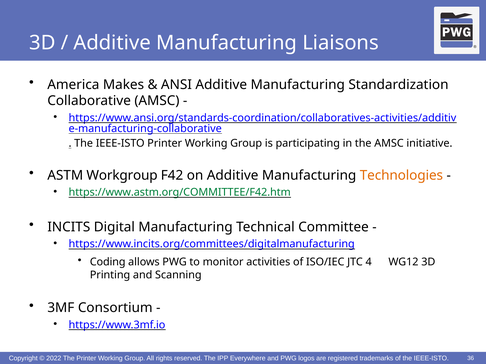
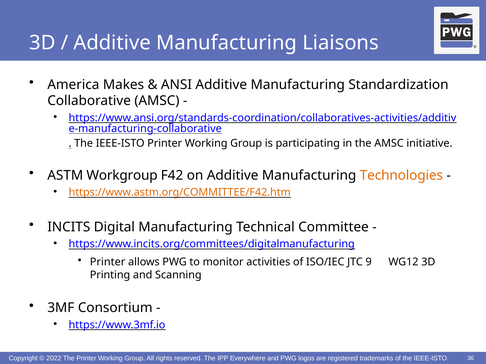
https://www.astm.org/COMMITTEE/F42.htm colour: green -> orange (180, 193)
Coding: Coding -> Printer (108, 262)
4: 4 -> 9 (369, 262)
